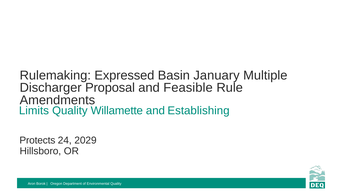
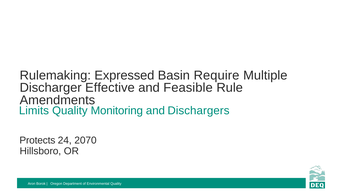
January: January -> Require (216, 76)
Proposal: Proposal -> Effective (110, 88)
Willamette: Willamette -> Monitoring (117, 111)
Establishing: Establishing -> Dischargers (198, 111)
2029: 2029 -> 2070 (85, 141)
